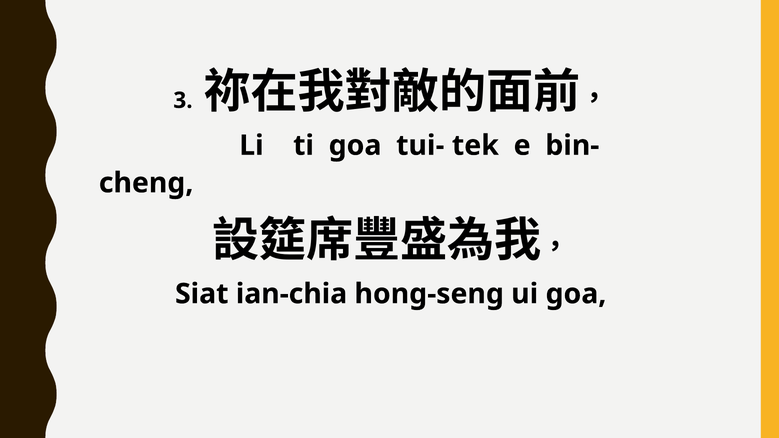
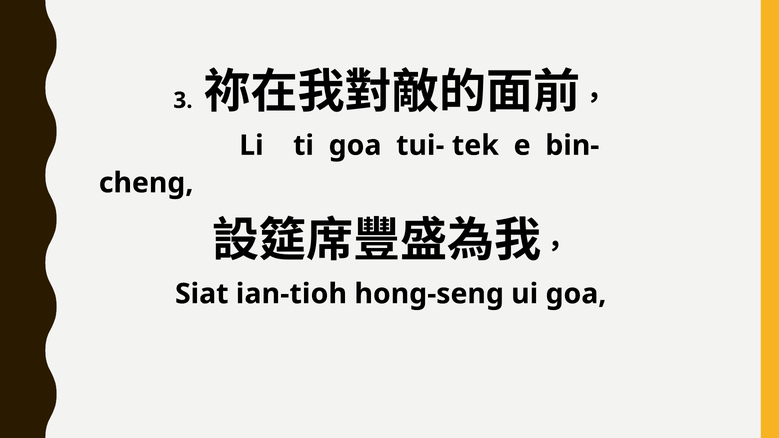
ian-chia: ian-chia -> ian-tioh (291, 294)
